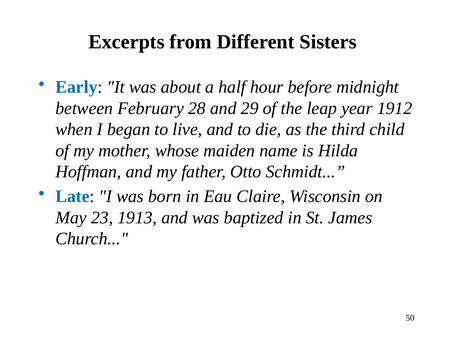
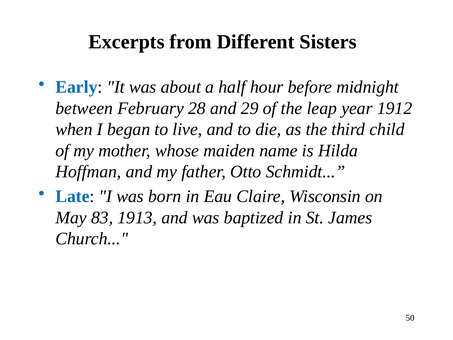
23: 23 -> 83 (102, 217)
